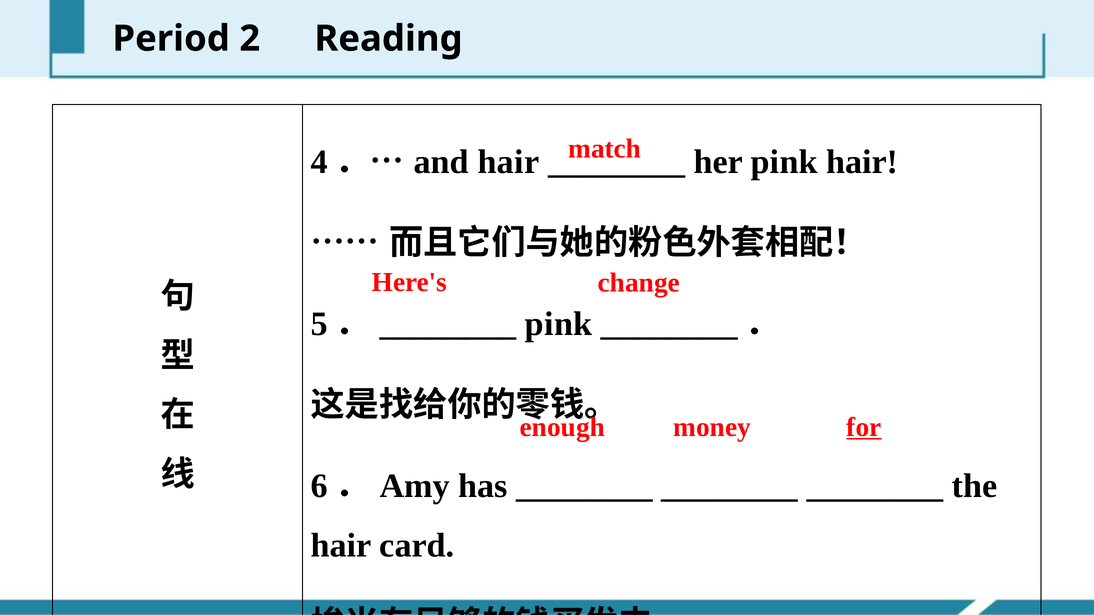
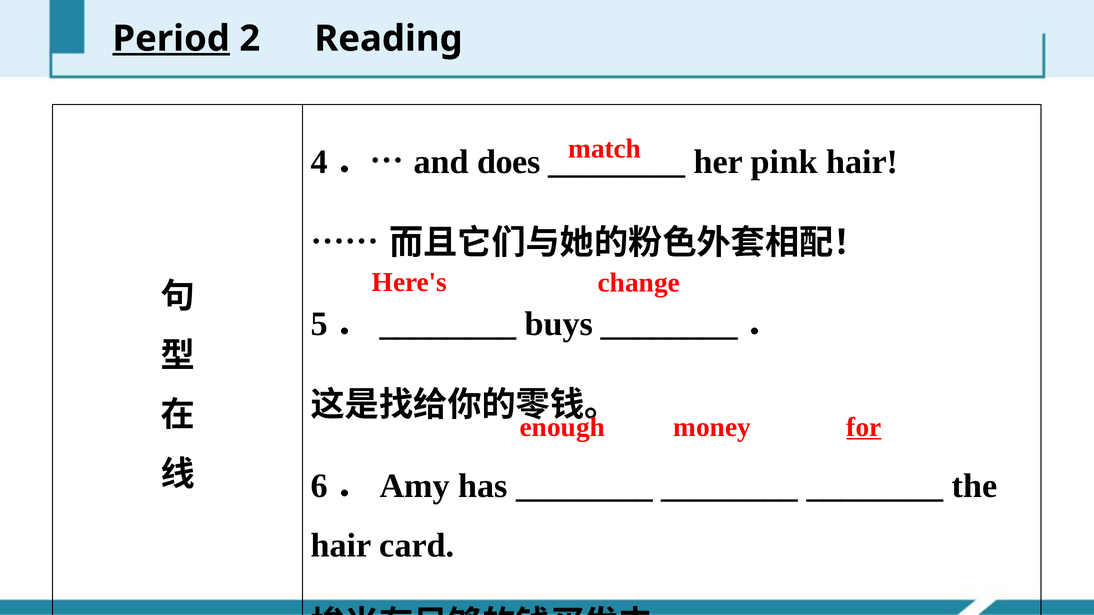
Period underline: none -> present (171, 39)
hair: hair -> does (509, 162)
pink: pink -> buys (559, 324)
